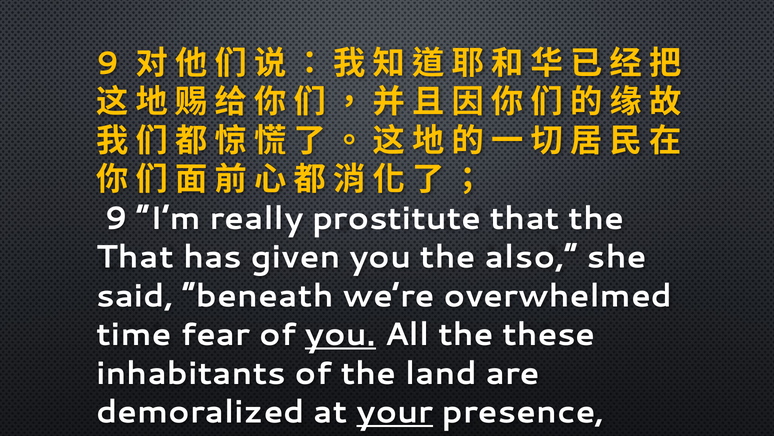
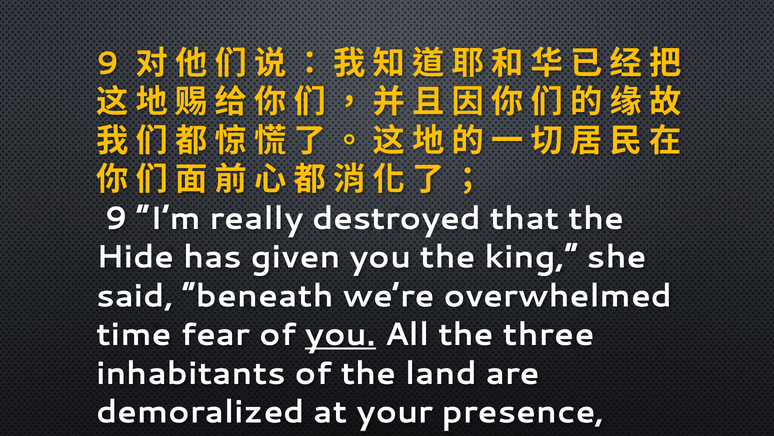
prostitute: prostitute -> destroyed (397, 218)
That: That -> Hide (135, 257)
also: also -> king (531, 257)
these: these -> three (549, 334)
your underline: present -> none (395, 412)
